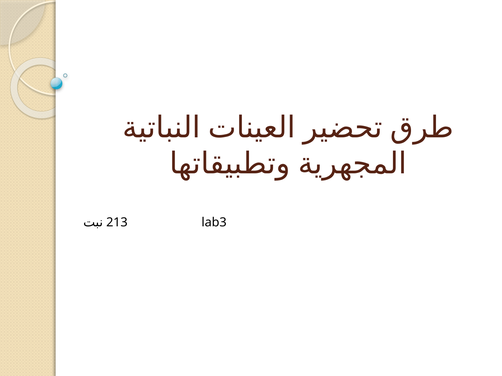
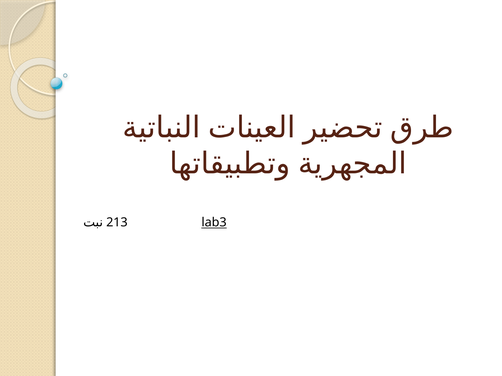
lab3 underline: none -> present (214, 223)
